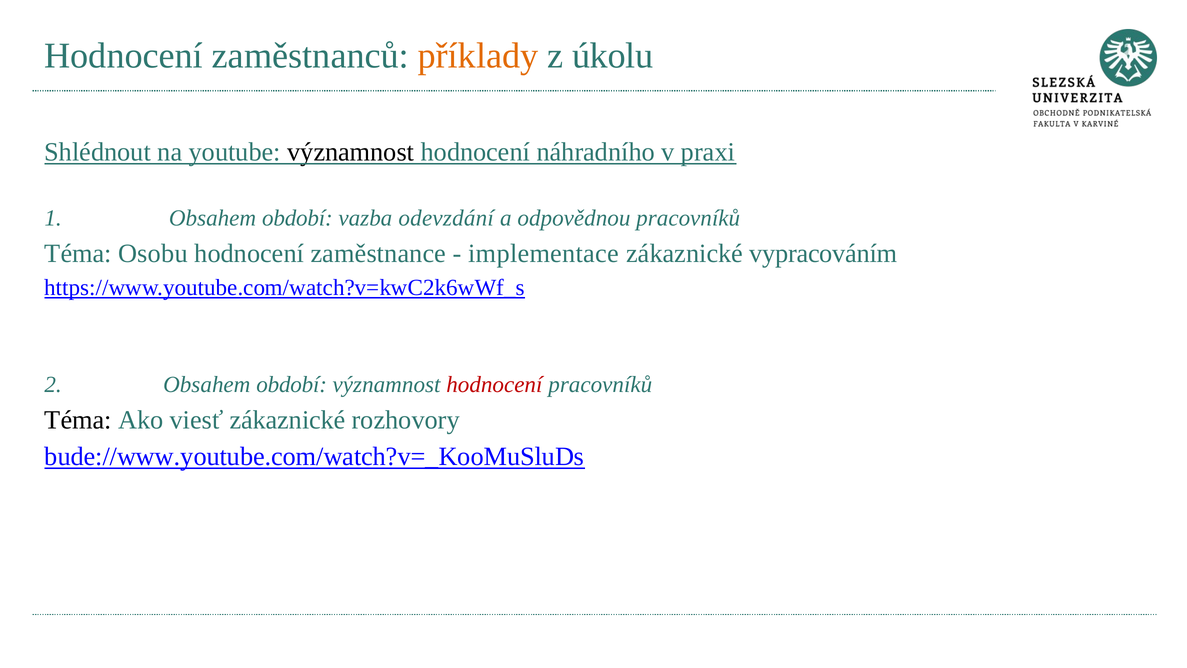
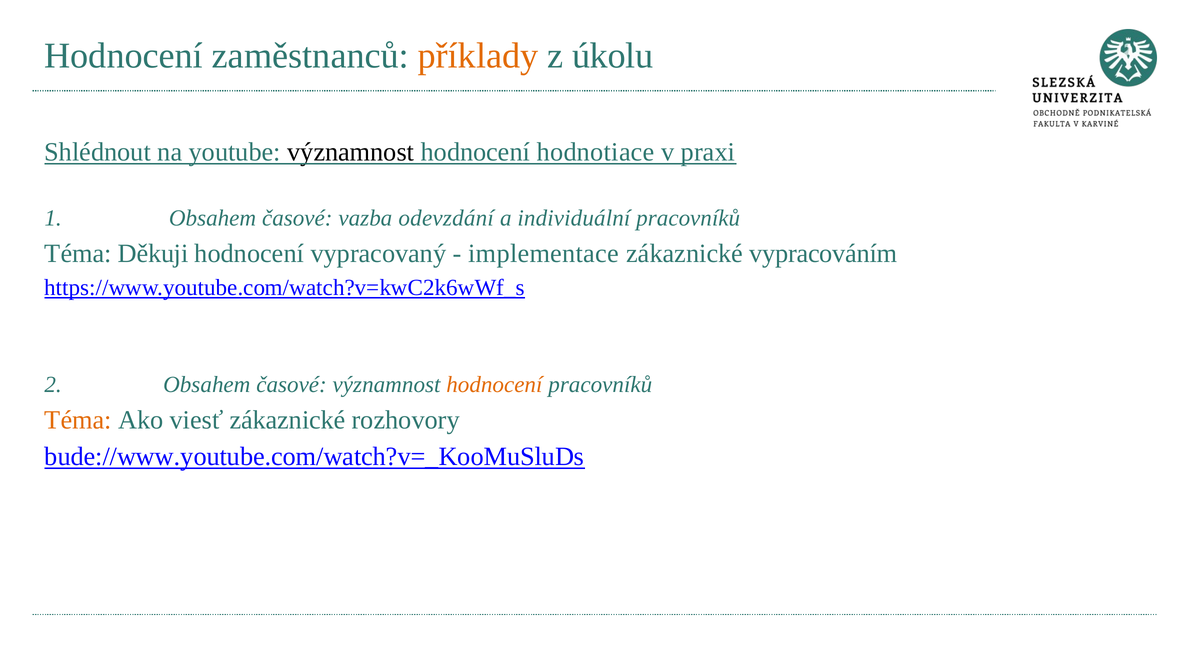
náhradního: náhradního -> hodnotiace (596, 152)
1 Obsahem období: období -> časové (297, 218)
odpovědnou: odpovědnou -> individuální (574, 218)
Osobu: Osobu -> Děkuji (153, 253)
zaměstnance: zaměstnance -> vypracovaný (378, 253)
2 Obsahem období: období -> časové (292, 384)
hodnocení colour: red -> orange (494, 384)
Téma colour: black -> orange (78, 420)
